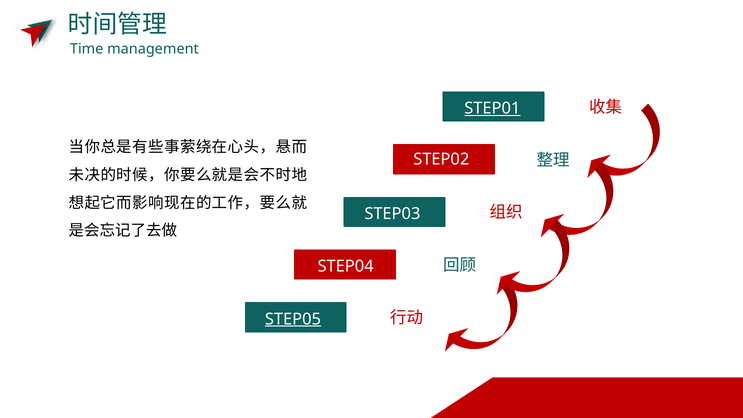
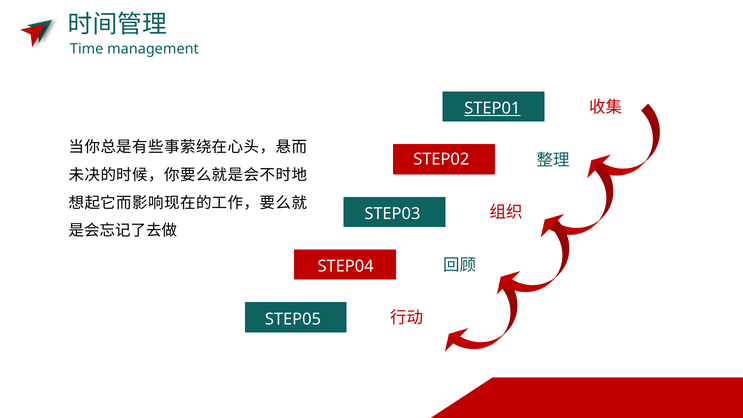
STEP05 underline: present -> none (293, 319)
